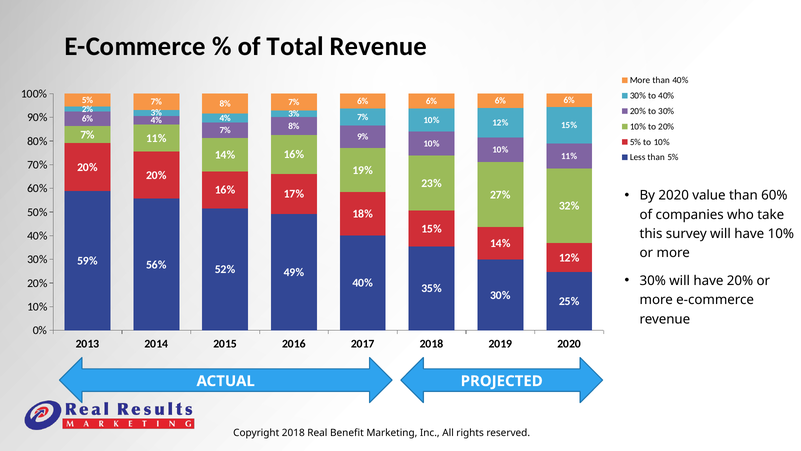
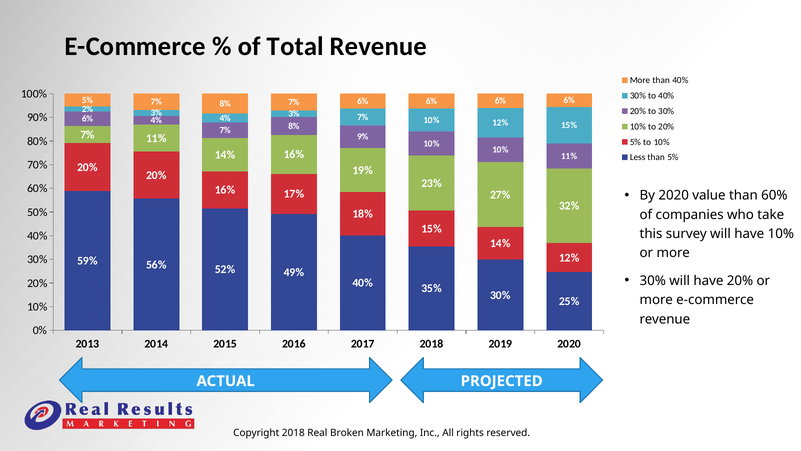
Benefit: Benefit -> Broken (347, 433)
